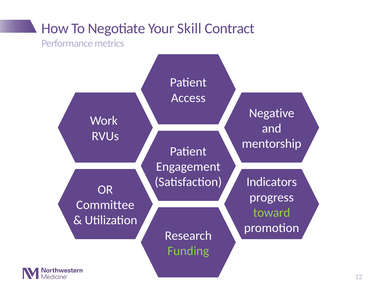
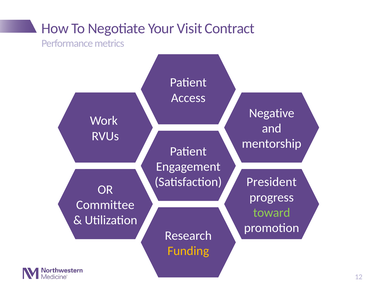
Skill: Skill -> Visit (190, 28)
Indicators: Indicators -> President (272, 182)
Funding colour: light green -> yellow (188, 251)
